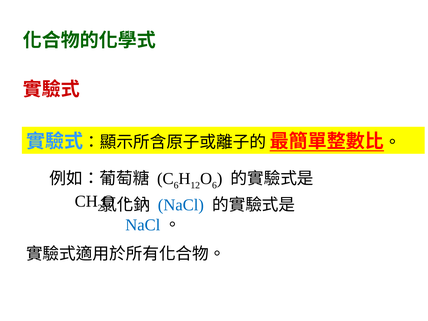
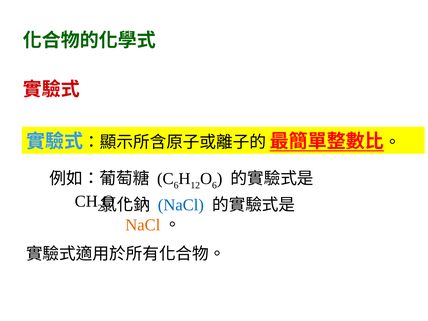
NaCl colour: blue -> orange (143, 225)
